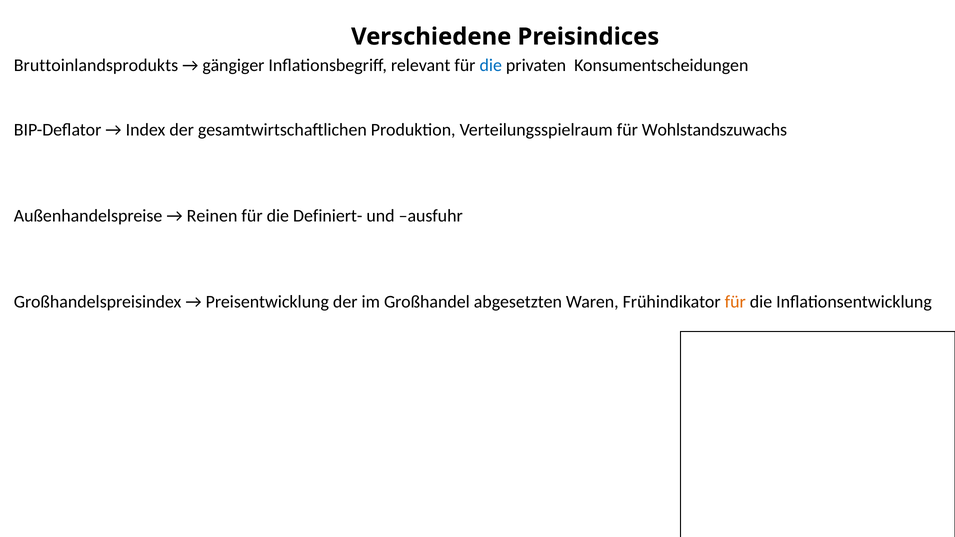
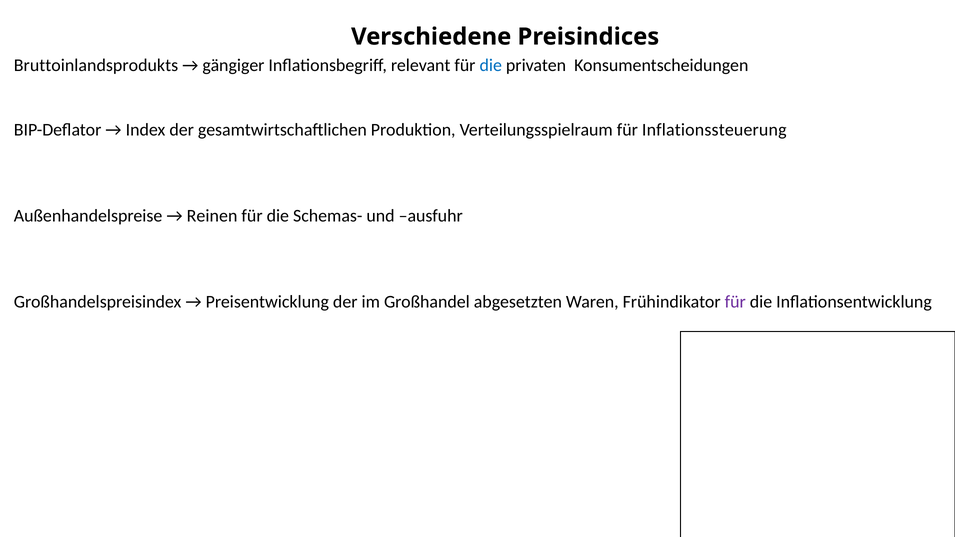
Wohlstandszuwachs: Wohlstandszuwachs -> Inflationssteuerung (714, 130)
Definiert-: Definiert- -> Schemas- (328, 216)
für colour: orange -> purple (735, 302)
